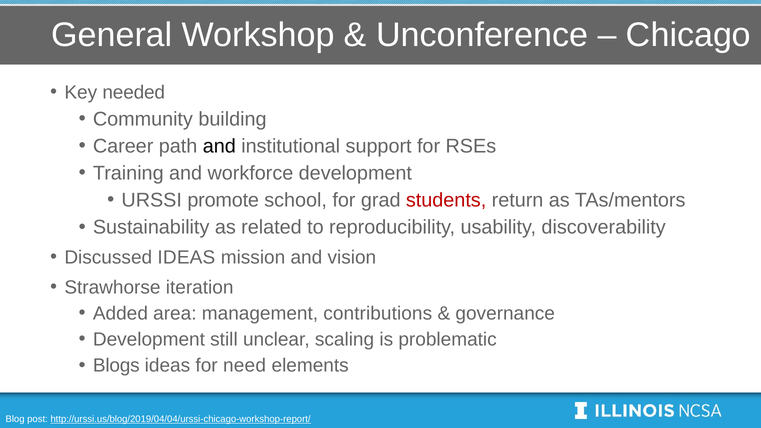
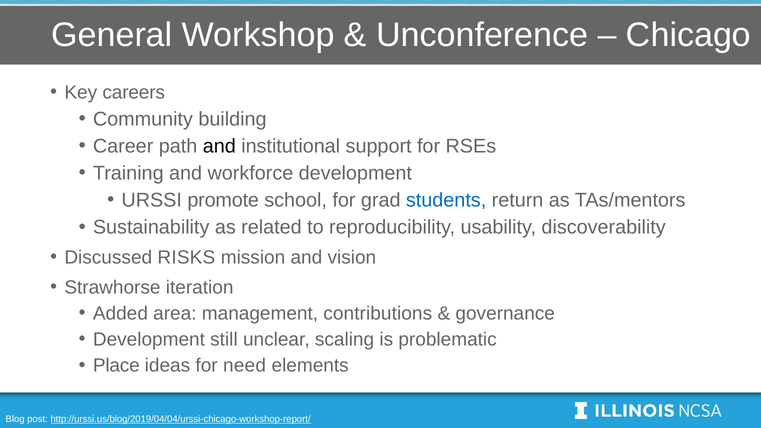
needed: needed -> careers (134, 93)
students colour: red -> blue (446, 200)
Discussed IDEAS: IDEAS -> RISKS (186, 258)
Blogs: Blogs -> Place (116, 366)
